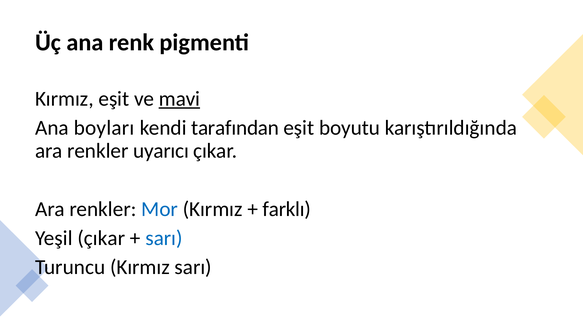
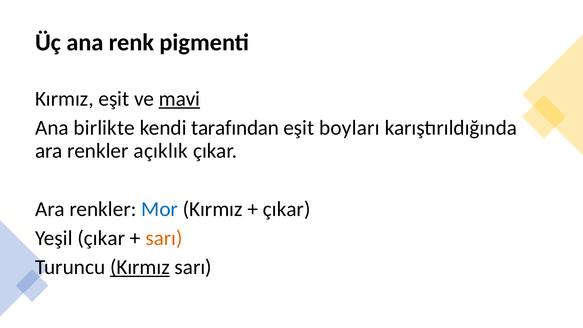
boyları: boyları -> birlikte (104, 128)
boyutu: boyutu -> boyları (349, 128)
uyarıcı: uyarıcı -> açıklık (161, 151)
farklı: farklı -> çıkar (287, 209)
sarı colour: blue -> orange (164, 238)
Kırmız underline: none -> present (140, 267)
